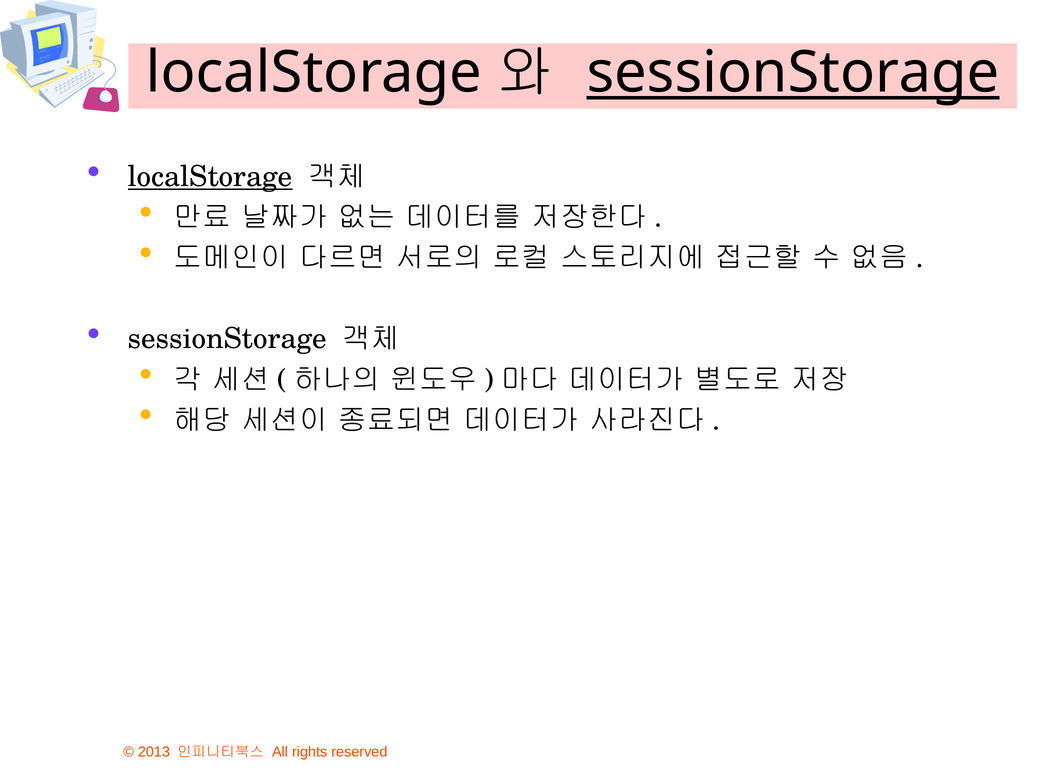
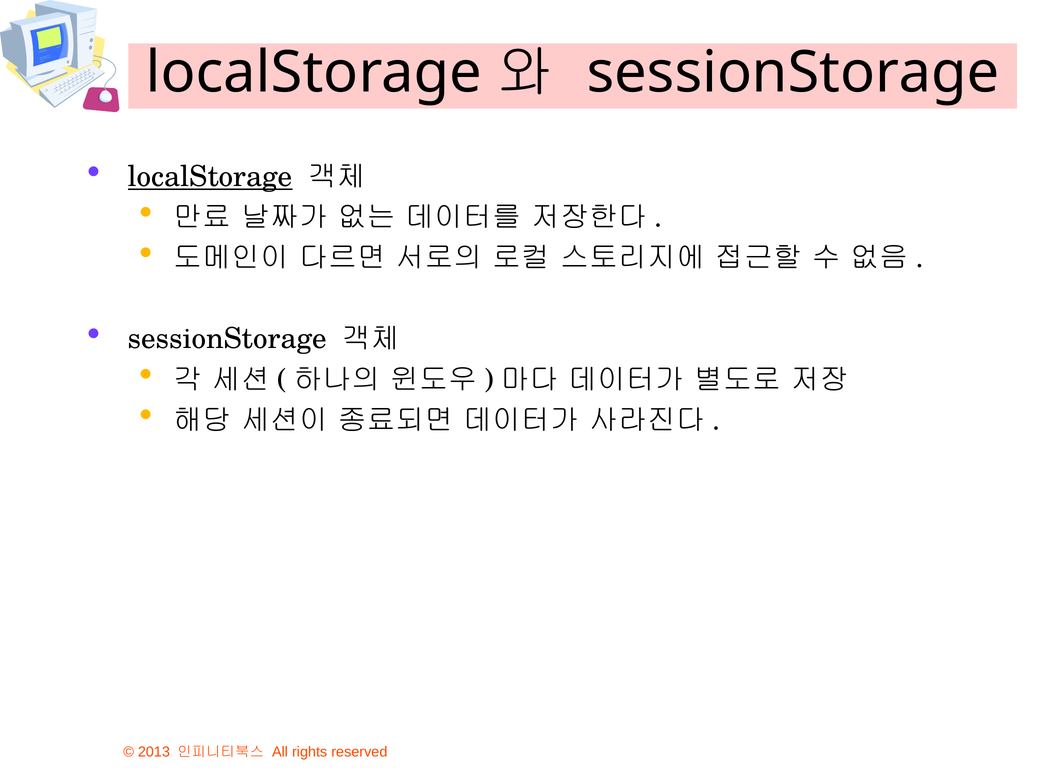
sessionStorage underline: present -> none (793, 73)
